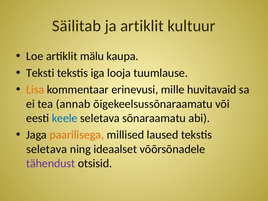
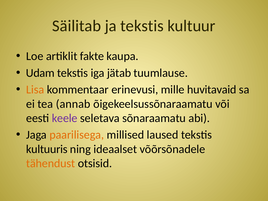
ja artiklit: artiklit -> tekstis (142, 26)
mälu: mälu -> fakte (92, 56)
Teksti: Teksti -> Udam (40, 73)
looja: looja -> jätab (119, 73)
keele colour: blue -> purple (65, 118)
seletava: seletava -> kultuuris (47, 149)
tähendust colour: purple -> orange (51, 163)
